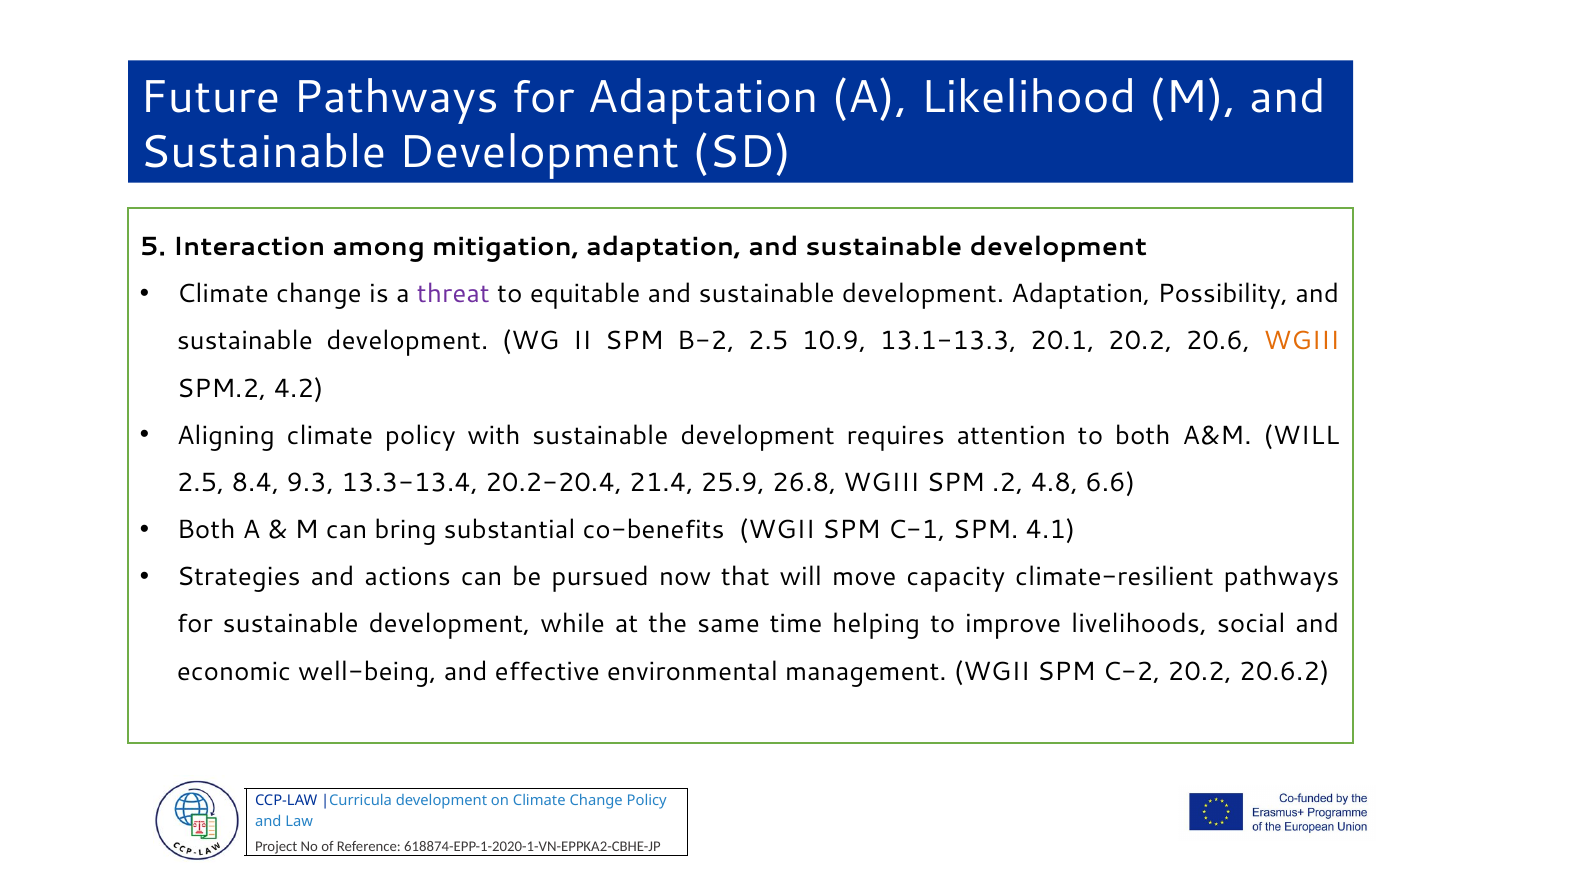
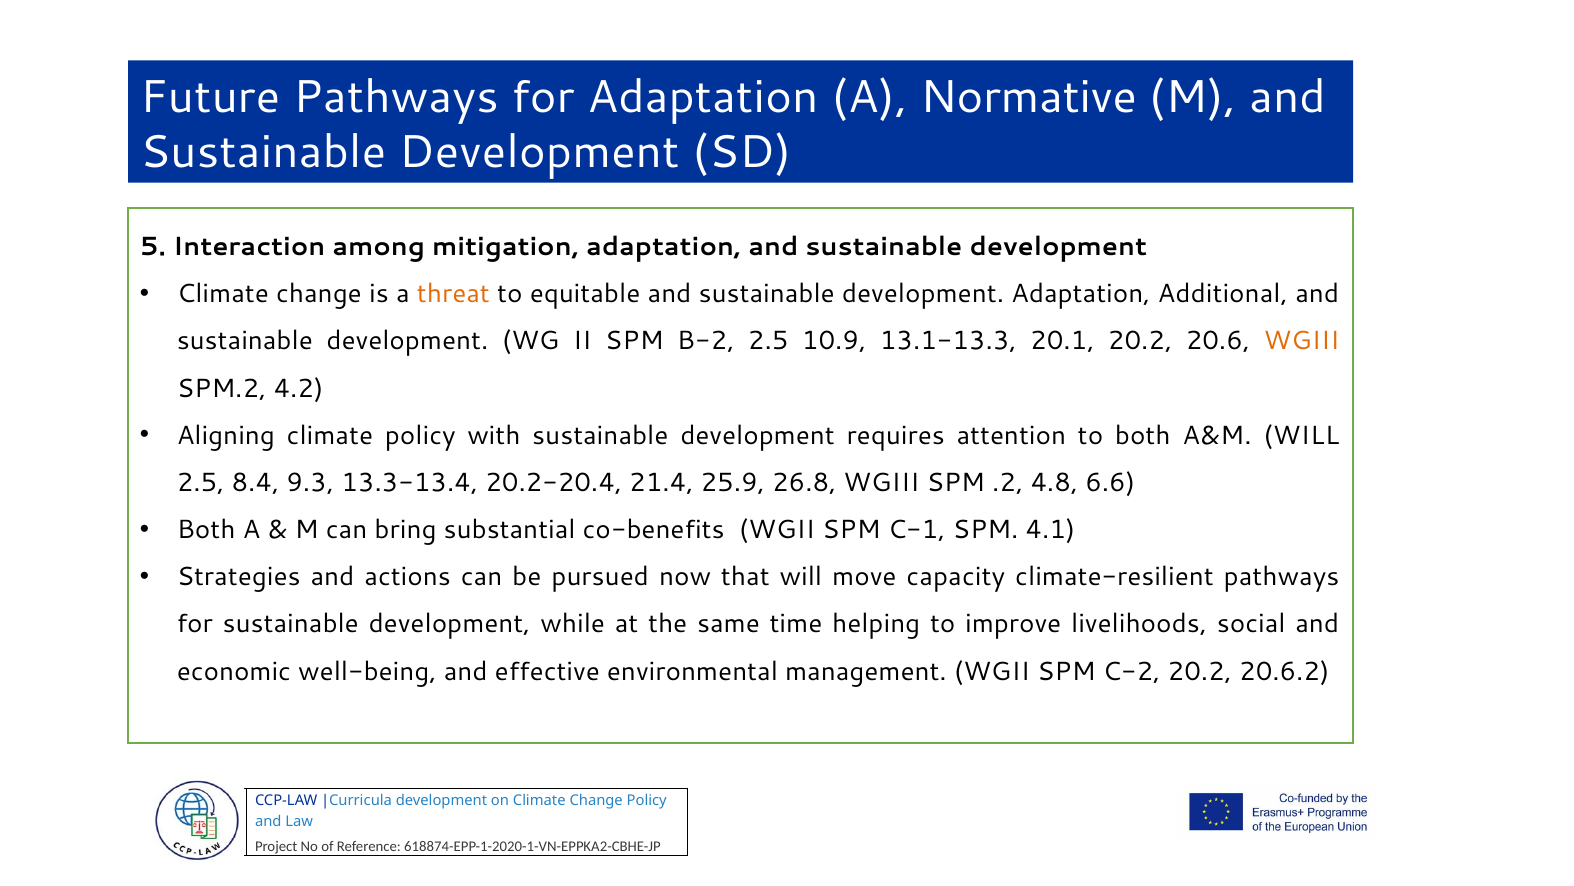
Likelihood: Likelihood -> Normative (1028, 97)
threat colour: purple -> orange (453, 294)
Possibility: Possibility -> Additional (1223, 294)
